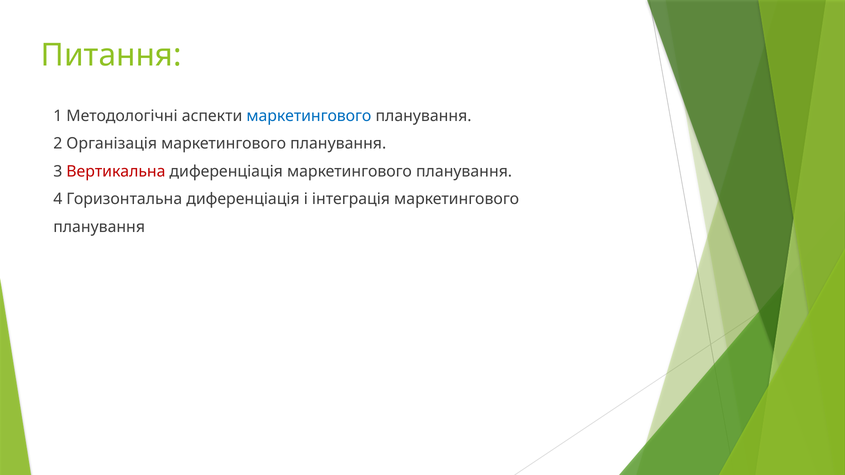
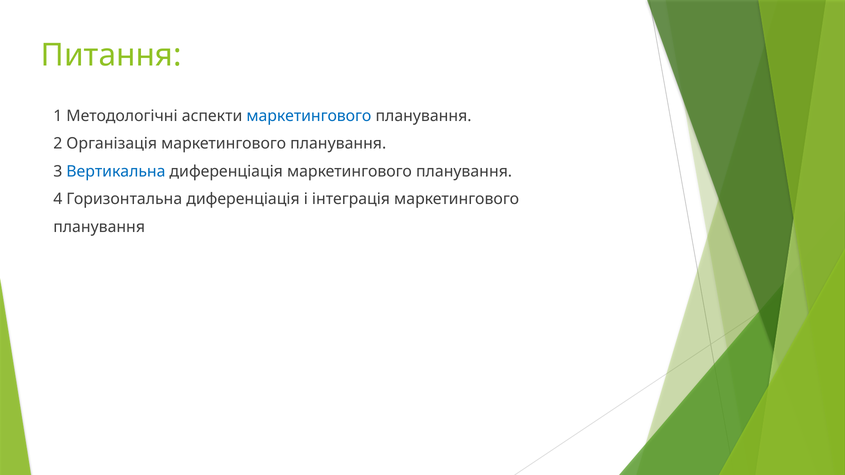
Вертикальна colour: red -> blue (116, 172)
